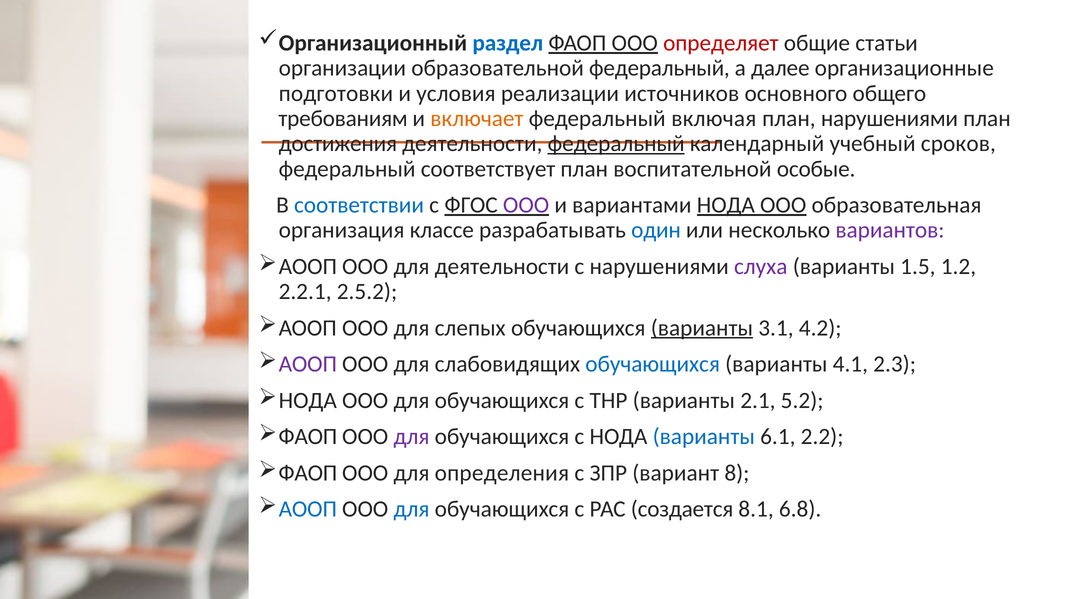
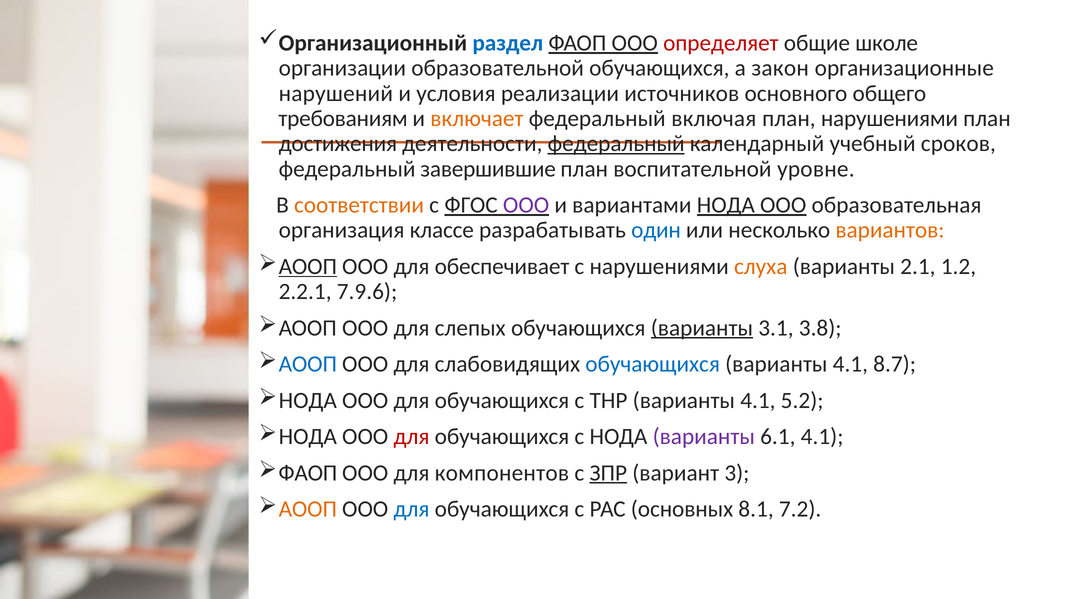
статьи: статьи -> школе (887, 43)
образовательной федеральный: федеральный -> обучающихся (659, 68)
далее: далее -> закон (780, 68)
подготовки: подготовки -> нарушений (336, 93)
соответствует: соответствует -> завершившие (488, 169)
особые: особые -> уровне (816, 169)
соответствии colour: blue -> orange (359, 205)
вариантов colour: purple -> orange (890, 230)
АООП underline: none -> present (308, 267)
для деятельности: деятельности -> обеспечивает (502, 267)
слуха colour: purple -> orange (761, 267)
1.5: 1.5 -> 2.1 (918, 267)
2.5.2: 2.5.2 -> 7.9.6 (367, 292)
4.2: 4.2 -> 3.8 (820, 328)
АООП colour: purple -> blue (308, 364)
2.3: 2.3 -> 8.7 (895, 364)
ТНР варианты 2.1: 2.1 -> 4.1 (758, 400)
ФАОП: ФАОП -> НОДА (308, 437)
для colour: purple -> red (412, 437)
варианты colour: blue -> purple (704, 437)
6.1 2.2: 2.2 -> 4.1 (822, 437)
определения: определения -> компонентов (502, 473)
ЗПР underline: none -> present (608, 473)
8: 8 -> 3 (737, 473)
АООП colour: blue -> orange (308, 509)
создается: создается -> основных (682, 509)
6.8: 6.8 -> 7.2 (800, 509)
